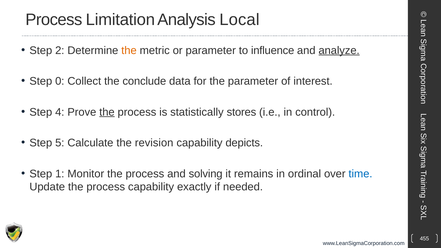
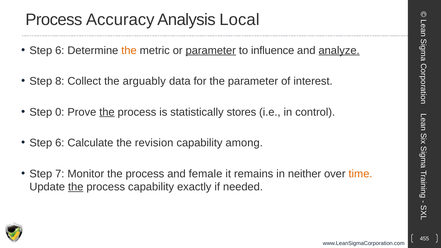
Limitation: Limitation -> Accuracy (120, 20)
2: 2 -> 6 (60, 50)
parameter underline: none -> present (211, 50)
0: 0 -> 8 (60, 81)
conclude: conclude -> arguably (144, 81)
4: 4 -> 0 (60, 112)
5: 5 -> 6 (60, 143)
depicts: depicts -> among (244, 143)
1: 1 -> 7 (60, 174)
solving: solving -> female (206, 174)
ordinal: ordinal -> neither (305, 174)
time colour: blue -> orange (361, 174)
the underline: none -> present (76, 187)
